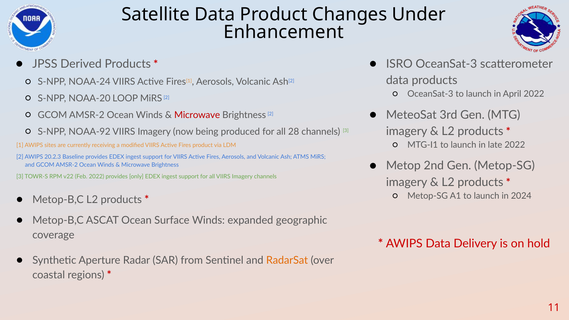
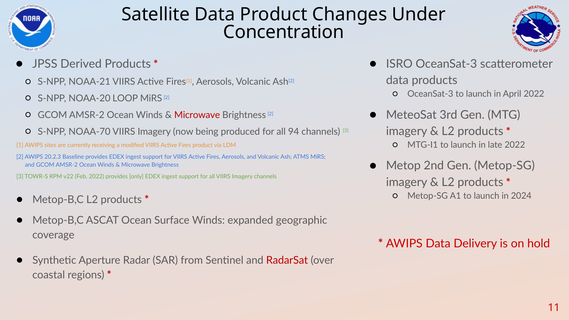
Enhancement: Enhancement -> Concentration (284, 32)
NOAA-24: NOAA-24 -> NOAA-21 (89, 82)
NOAA-92: NOAA-92 -> NOAA-70 (89, 132)
28: 28 -> 94 (294, 132)
RadarSat colour: orange -> red (287, 260)
